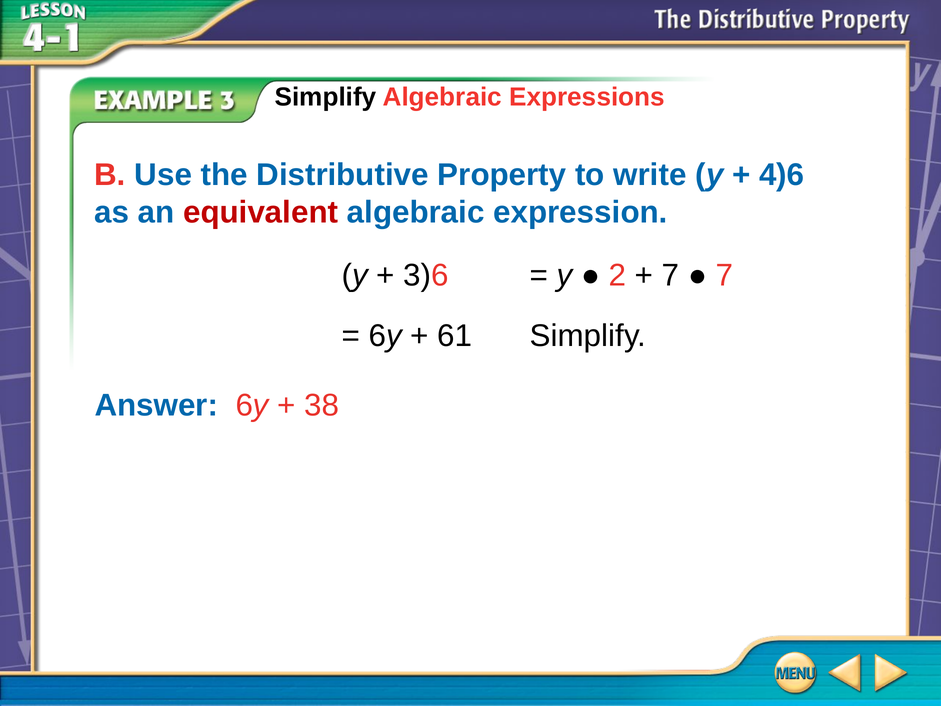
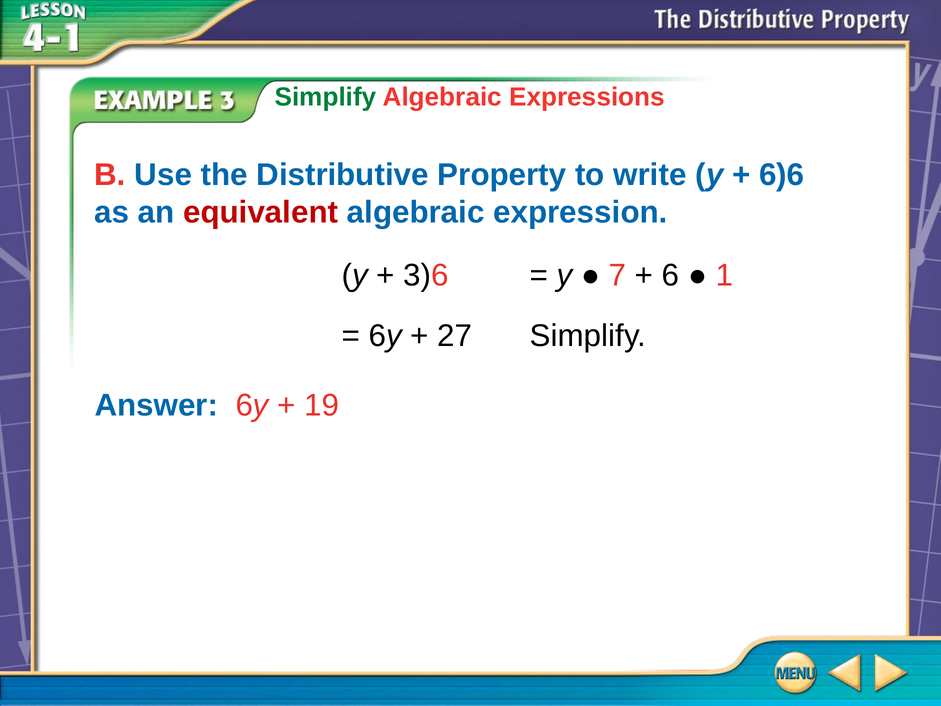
Simplify colour: black -> green (326, 97)
4)6: 4)6 -> 6)6 (782, 175)
2: 2 -> 7 (618, 276)
7: 7 -> 6 (671, 276)
7: 7 -> 1 (725, 276)
61: 61 -> 27 (455, 336)
38: 38 -> 19 (322, 405)
